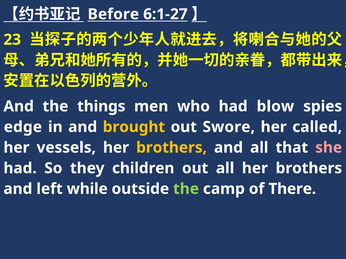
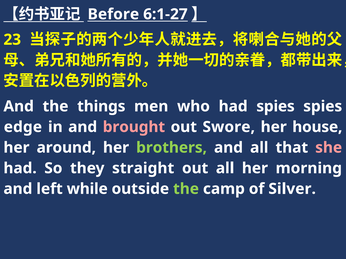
had blow: blow -> spies (276, 107)
brought colour: yellow -> pink (134, 127)
called: called -> house (317, 127)
vessels: vessels -> around (66, 148)
brothers colour: yellow -> light green (172, 148)
children: children -> straight (143, 169)
all her brothers: brothers -> morning (309, 169)
There: There -> Silver (292, 189)
